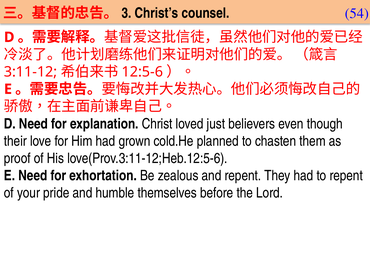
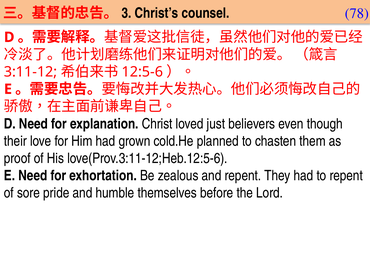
54: 54 -> 78 (357, 13)
your: your -> sore (28, 193)
